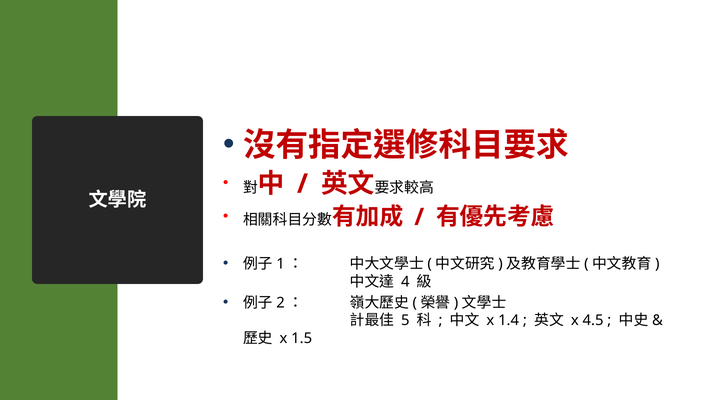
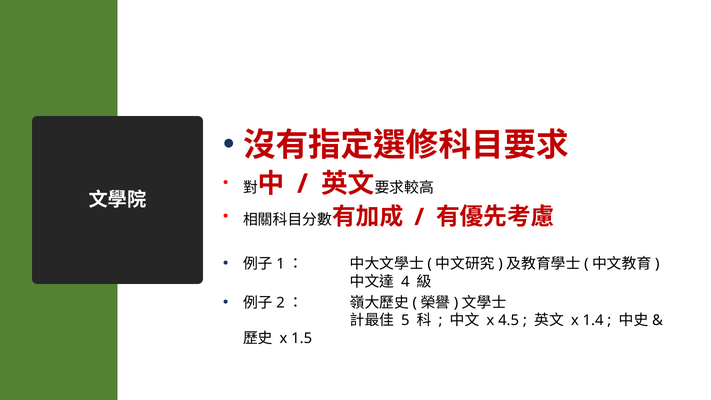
1.4: 1.4 -> 4.5 (509, 320)
4.5: 4.5 -> 1.4 (593, 320)
